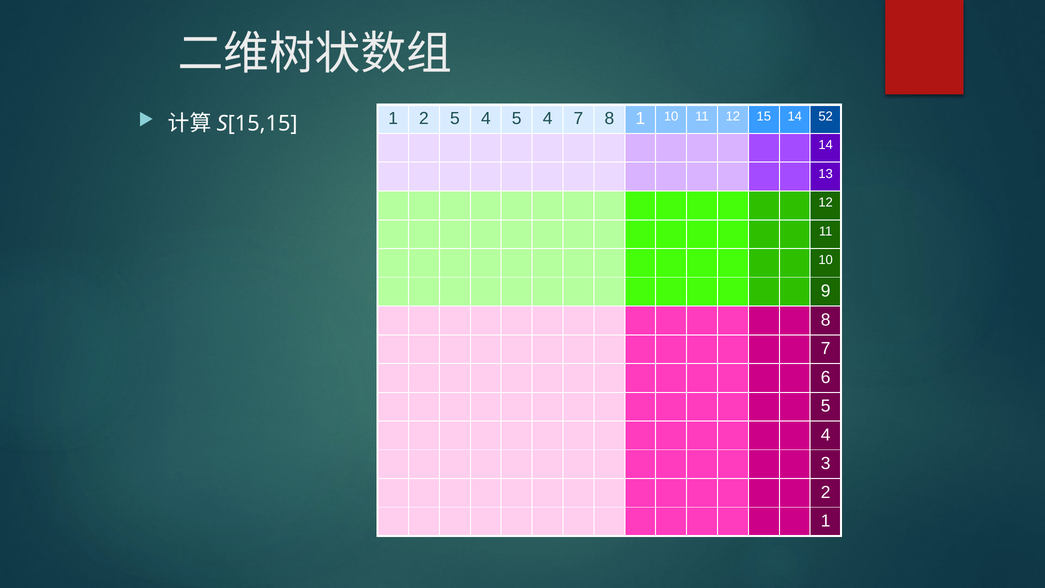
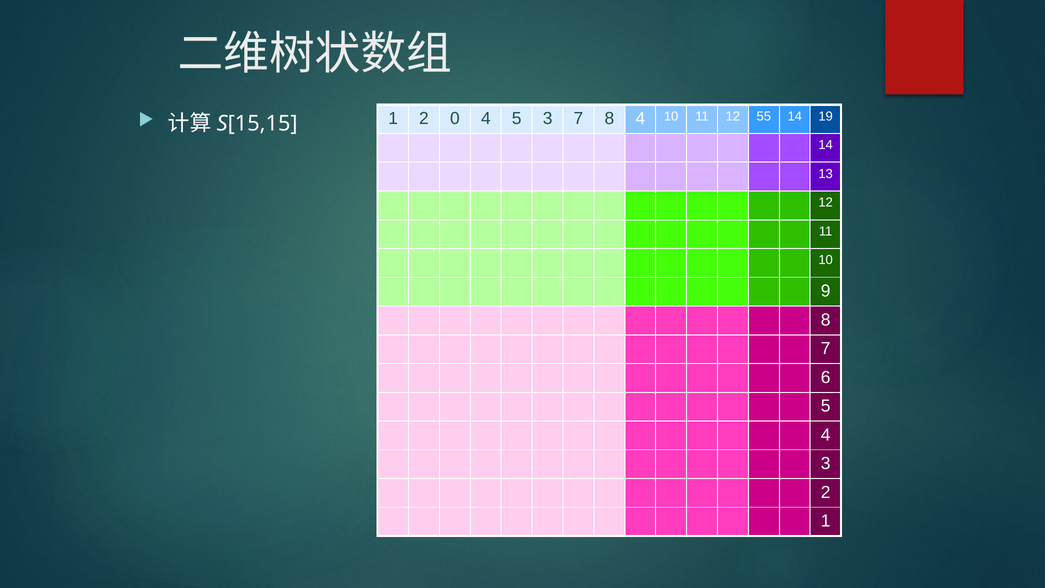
2 5: 5 -> 0 (455, 119)
4 5 4: 4 -> 3 (548, 119)
8 1: 1 -> 4 (640, 119)
15: 15 -> 55 (764, 116)
52: 52 -> 19 (826, 116)
